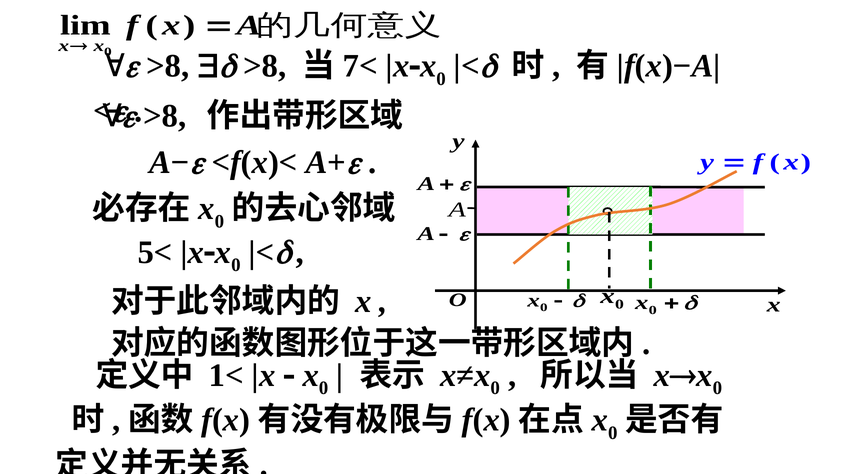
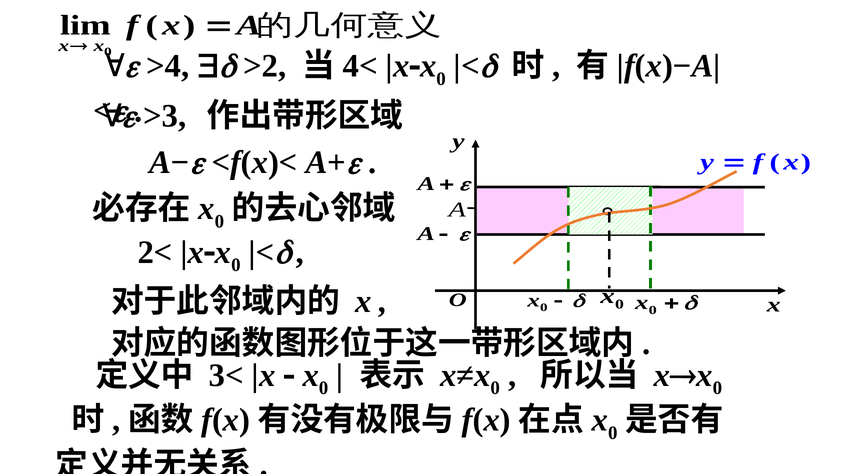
>8: >8 -> >4 (168, 66)
>8: >8 -> >2 (265, 66)
7<: 7< -> 4< (360, 66)
>8: >8 -> >3 (165, 116)
5<: 5< -> 2< (155, 252)
1<: 1< -> 3< (226, 375)
